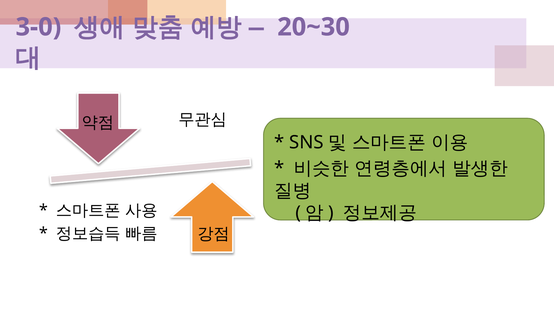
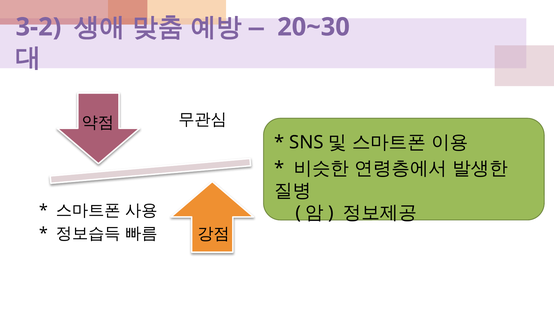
3-0: 3-0 -> 3-2 (38, 27)
